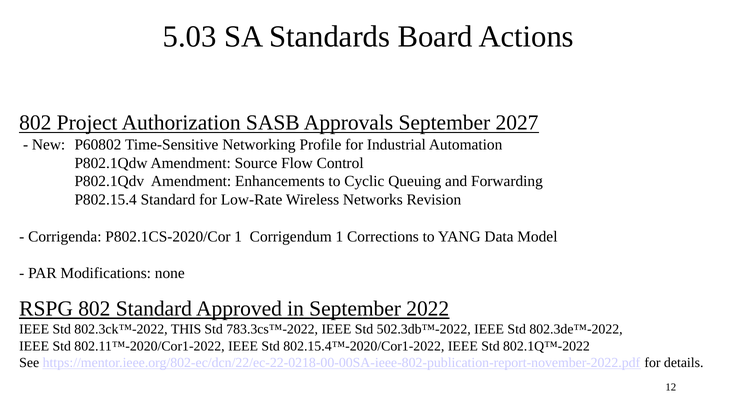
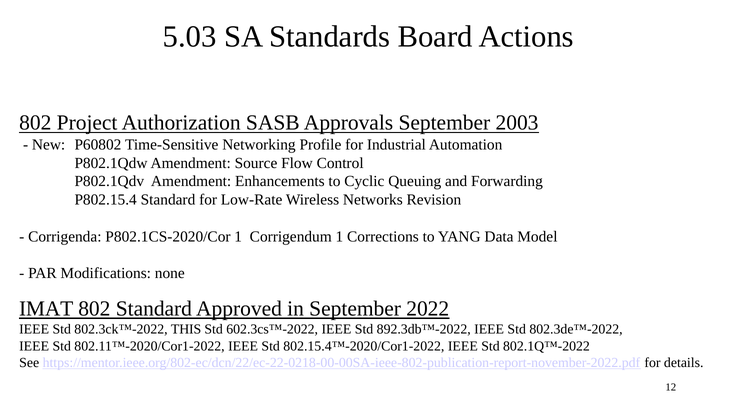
2027: 2027 -> 2003 (517, 123)
RSPG: RSPG -> IMAT (46, 309)
783.3cs™-2022: 783.3cs™-2022 -> 602.3cs™-2022 (272, 330)
502.3db™-2022: 502.3db™-2022 -> 892.3db™-2022 (424, 330)
